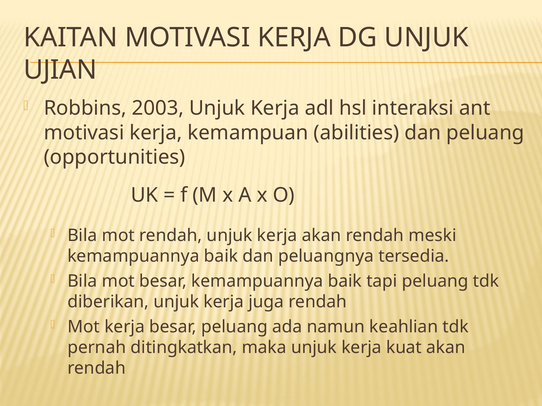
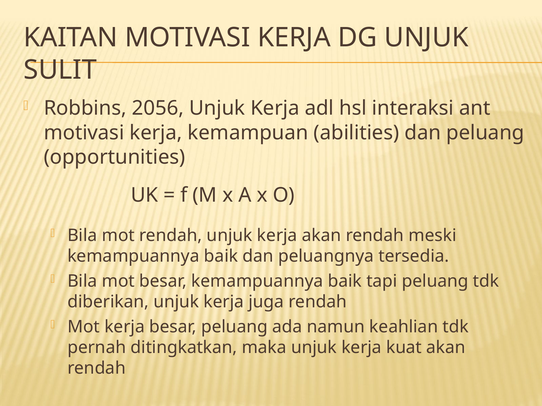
UJIAN: UJIAN -> SULIT (60, 70)
2003: 2003 -> 2056 (158, 108)
